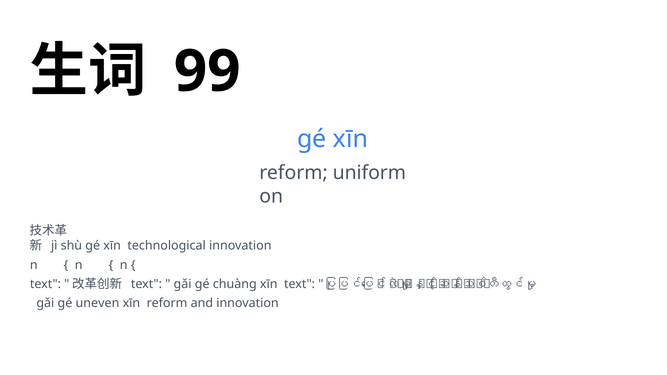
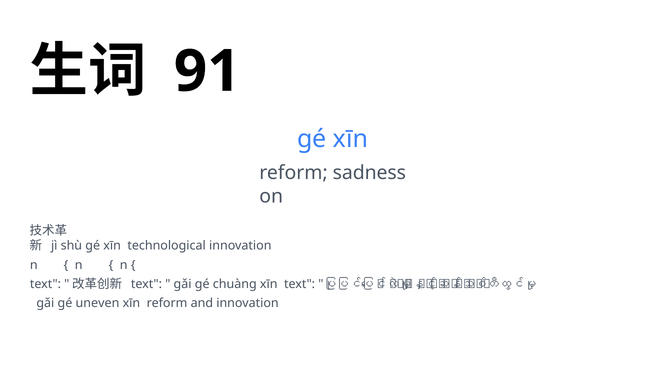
99: 99 -> 91 (207, 72)
uniform: uniform -> sadness (369, 173)
